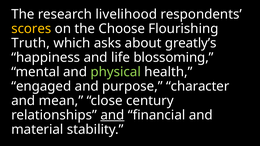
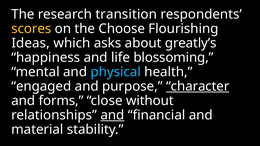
livelihood: livelihood -> transition (126, 14)
Truth: Truth -> Ideas (31, 43)
physical colour: light green -> light blue (116, 72)
character underline: none -> present (198, 87)
mean: mean -> forms (61, 101)
century: century -> without (150, 101)
